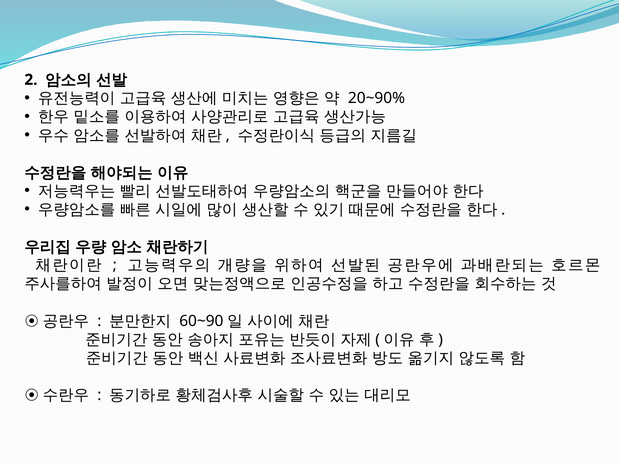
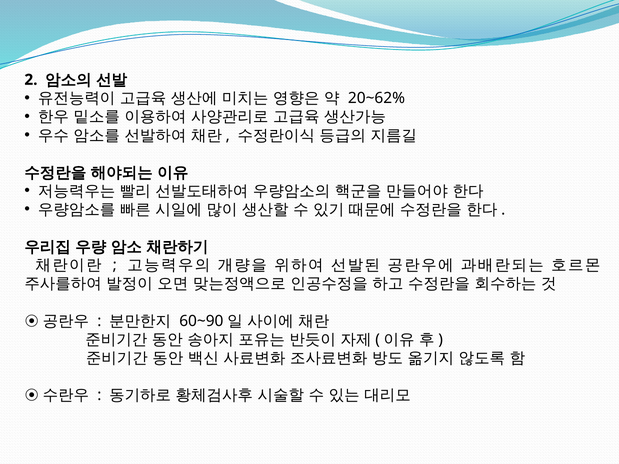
20~90%: 20~90% -> 20~62% (377, 98)
